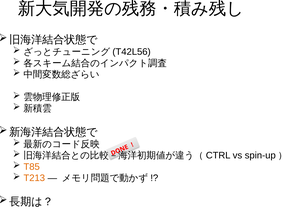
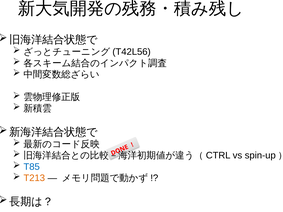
T85 colour: orange -> blue (32, 167)
